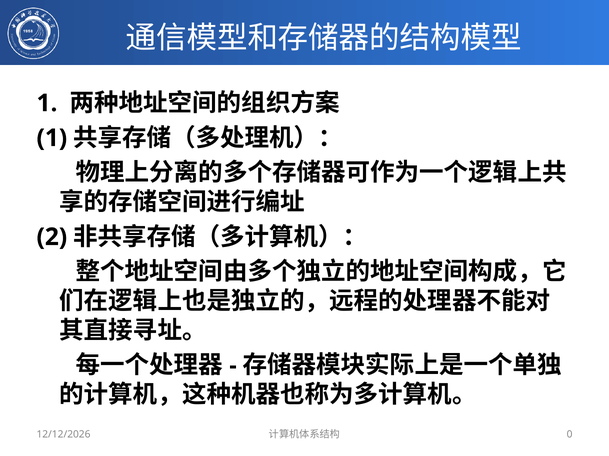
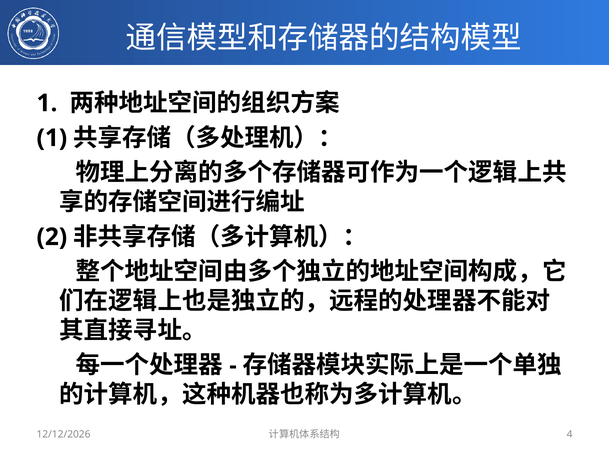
0: 0 -> 4 (570, 435)
